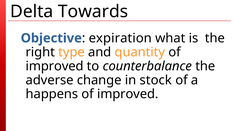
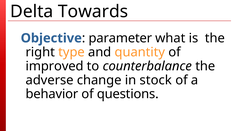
expiration: expiration -> parameter (120, 38)
happens: happens -> behavior (52, 94)
improved: improved -> questions (128, 94)
